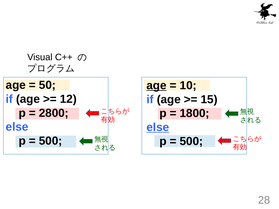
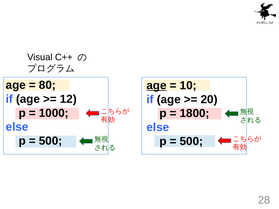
50: 50 -> 80 (47, 85)
15: 15 -> 20 (209, 100)
2800: 2800 -> 1000 (54, 113)
else underline: present -> none (158, 127)
